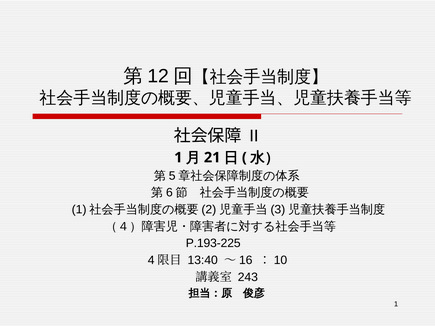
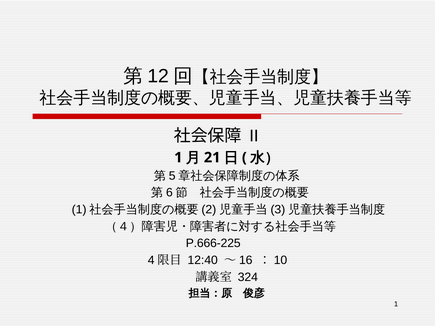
P.193-225: P.193-225 -> P.666-225 (213, 243)
13:40: 13:40 -> 12:40 (203, 260)
243: 243 -> 324 (248, 277)
